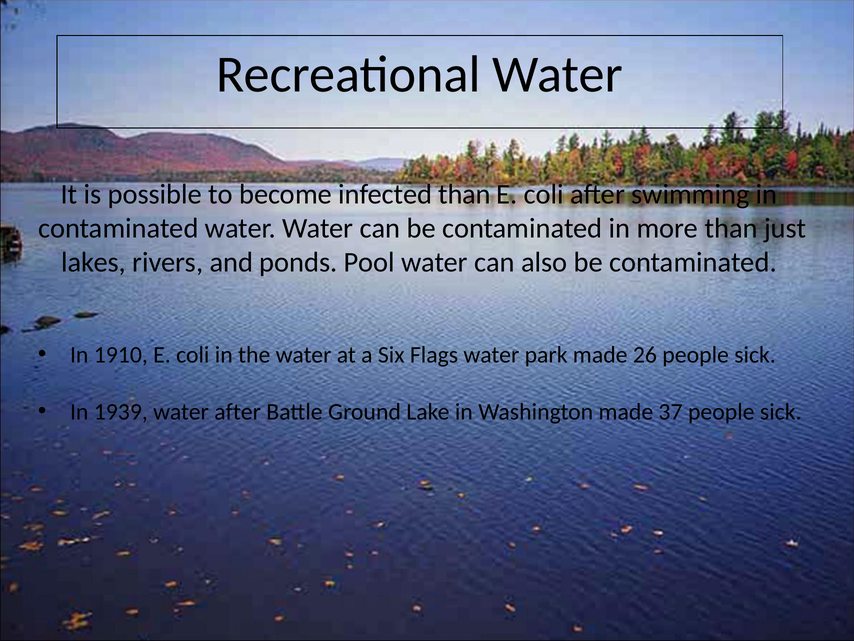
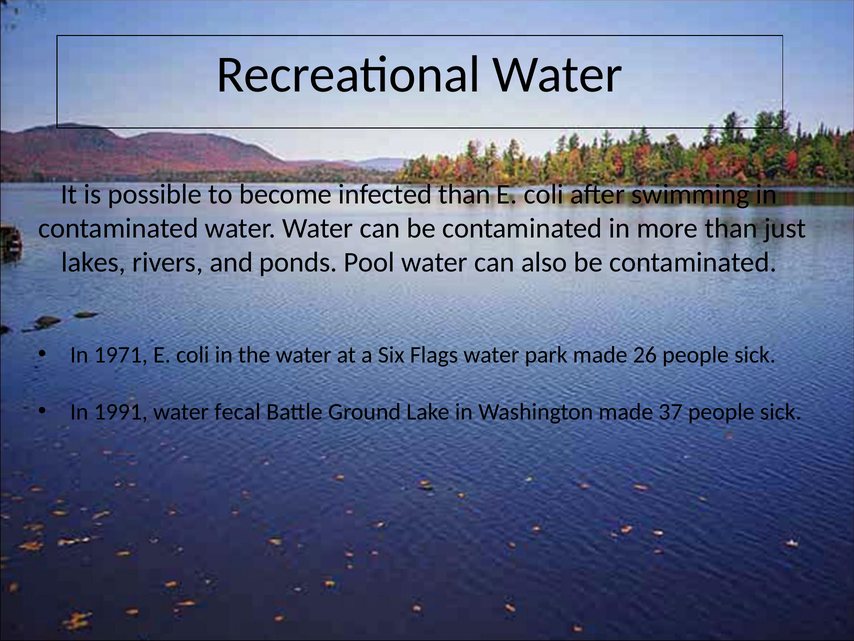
1910: 1910 -> 1971 (121, 355)
1939: 1939 -> 1991 (121, 412)
water after: after -> fecal (238, 412)
